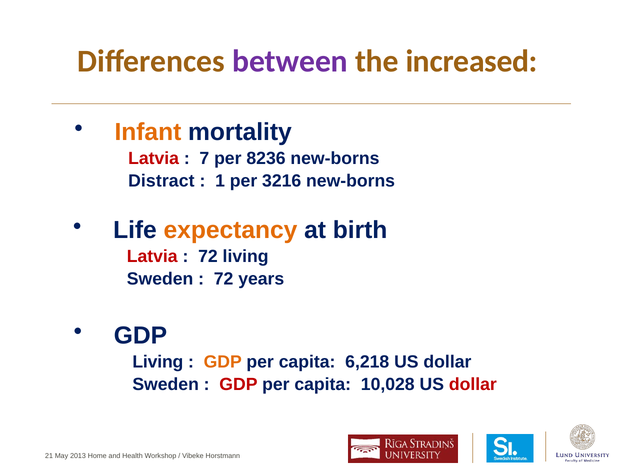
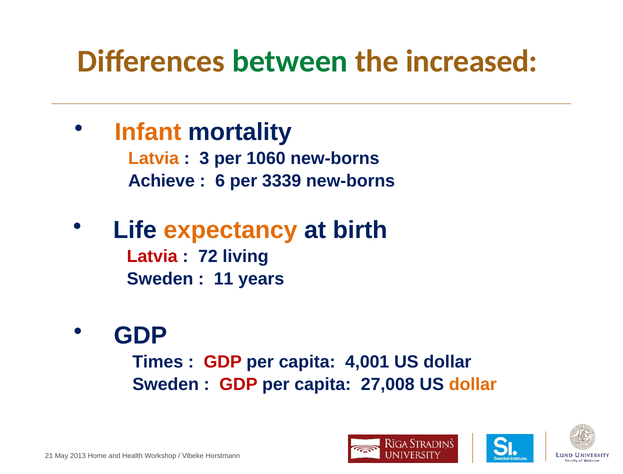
between colour: purple -> green (290, 61)
Latvia colour: red -> orange (154, 158)
7: 7 -> 3 (204, 158)
8236: 8236 -> 1060 (266, 158)
Distract: Distract -> Achieve (161, 181)
1: 1 -> 6 (220, 181)
3216: 3216 -> 3339 (282, 181)
72: 72 -> 11 (224, 279)
Living: Living -> Times (158, 361)
GDP colour: orange -> red (223, 361)
6,218: 6,218 -> 4,001 (367, 361)
10,028: 10,028 -> 27,008 (388, 384)
dollar colour: red -> orange (473, 384)
